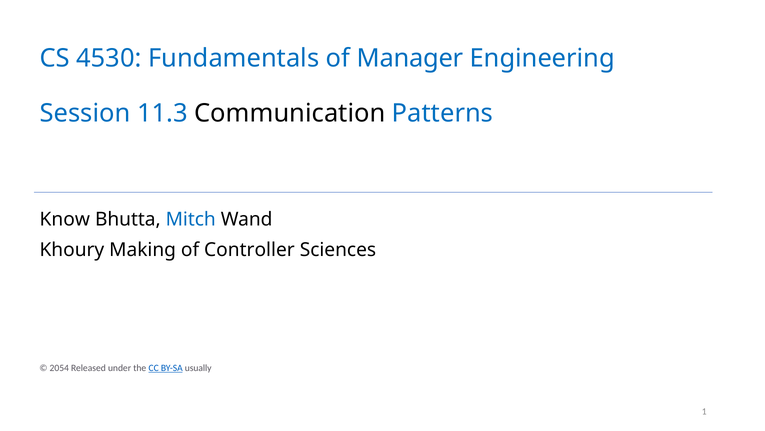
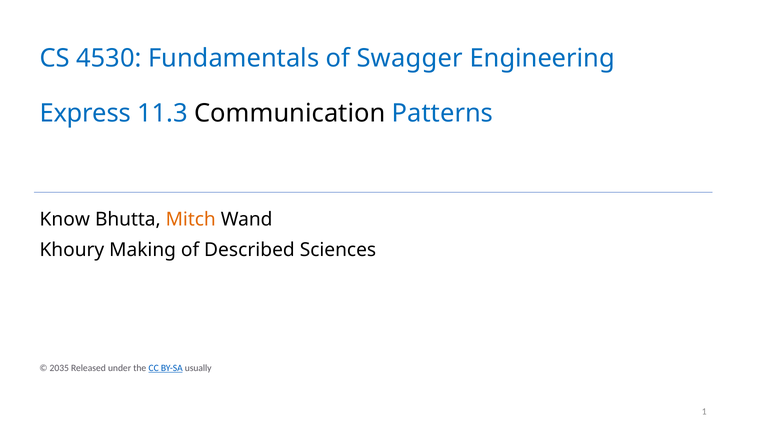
Manager: Manager -> Swagger (410, 58)
Session: Session -> Express (85, 113)
Mitch colour: blue -> orange (191, 219)
Controller: Controller -> Described (249, 250)
2054: 2054 -> 2035 (59, 367)
